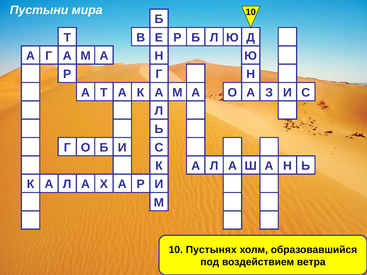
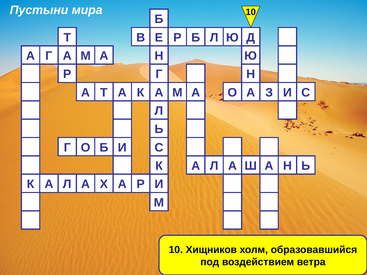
Пустынях: Пустынях -> Хищников (211, 250)
